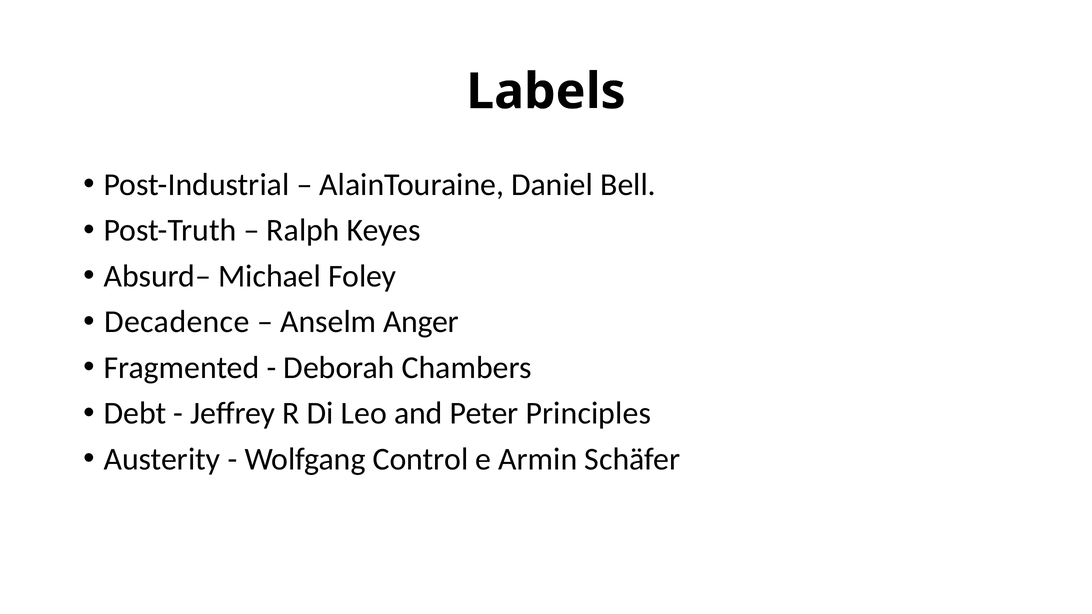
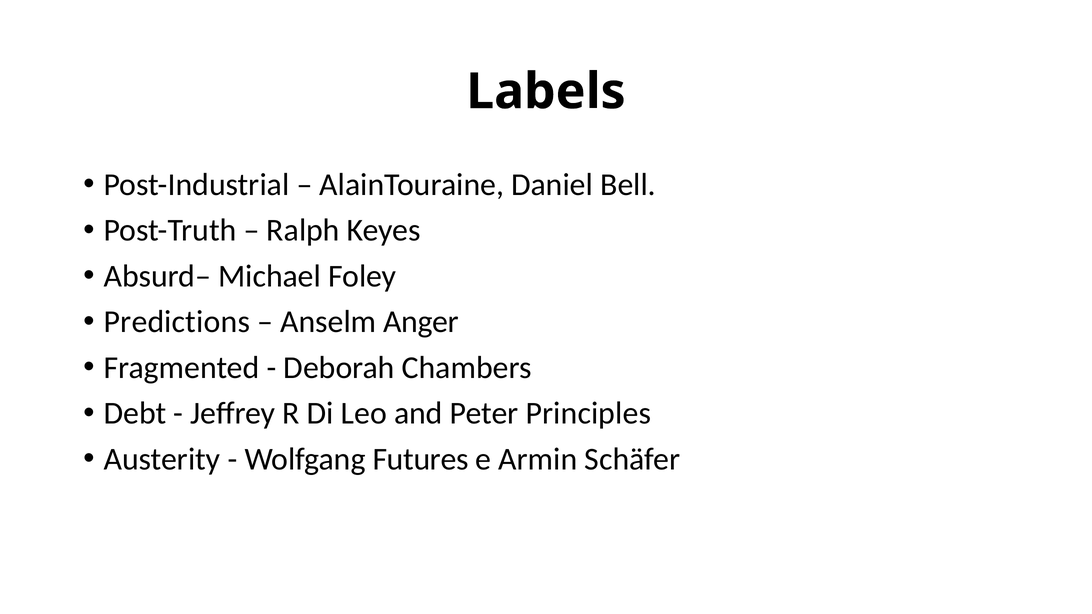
Decadence: Decadence -> Predictions (177, 322)
Control: Control -> Futures (421, 459)
